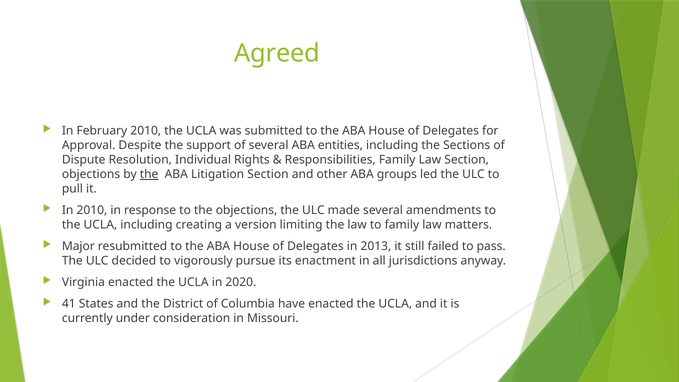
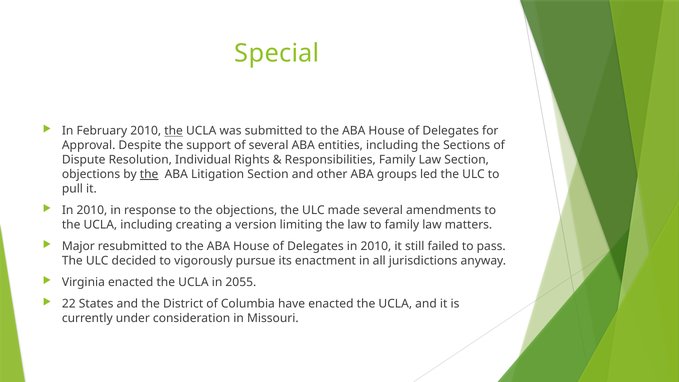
Agreed: Agreed -> Special (277, 54)
the underline: none -> present (174, 131)
Delegates in 2013: 2013 -> 2010 (376, 246)
2020: 2020 -> 2055 (241, 282)
41: 41 -> 22 (69, 304)
